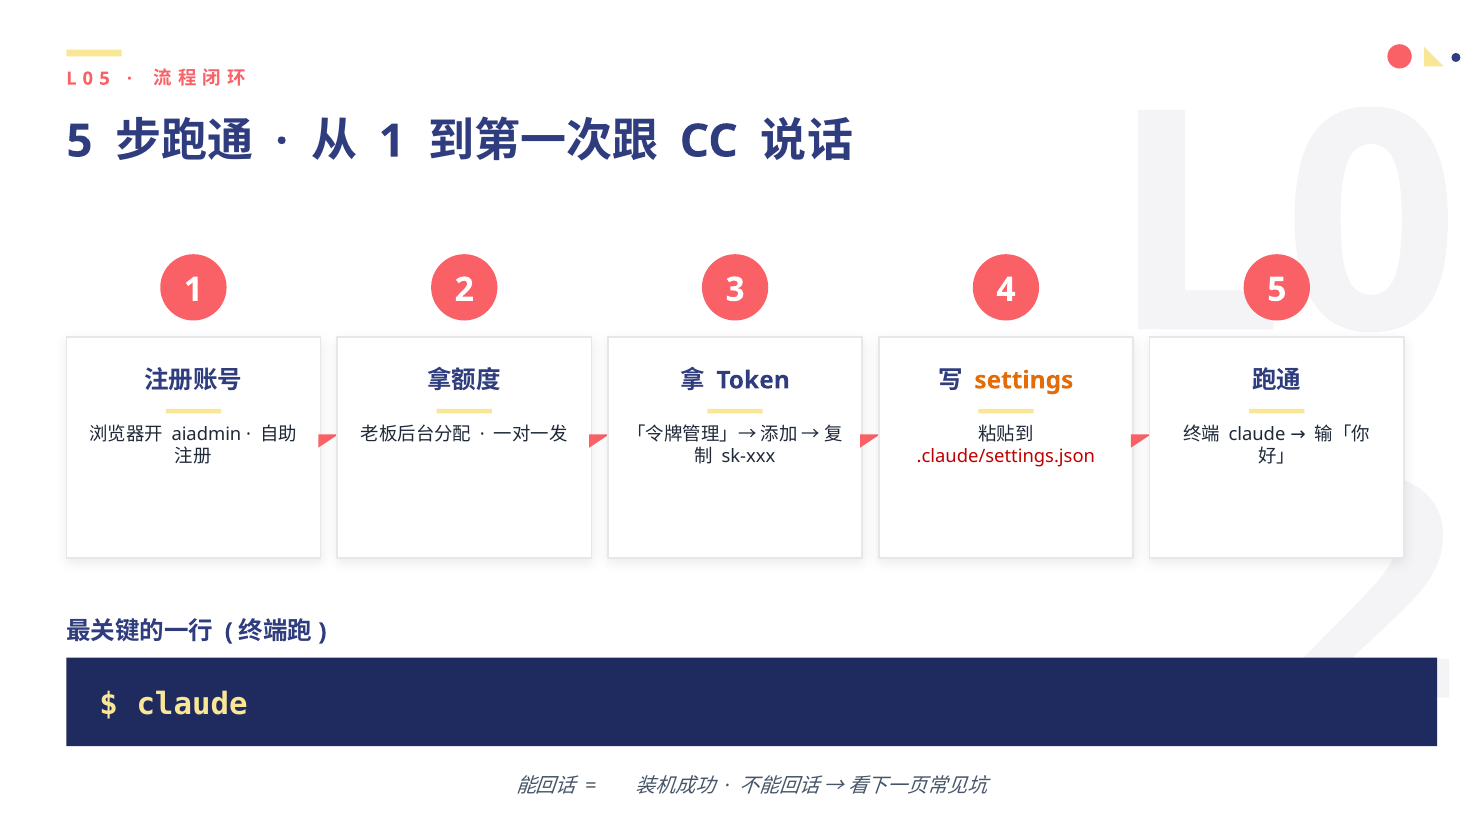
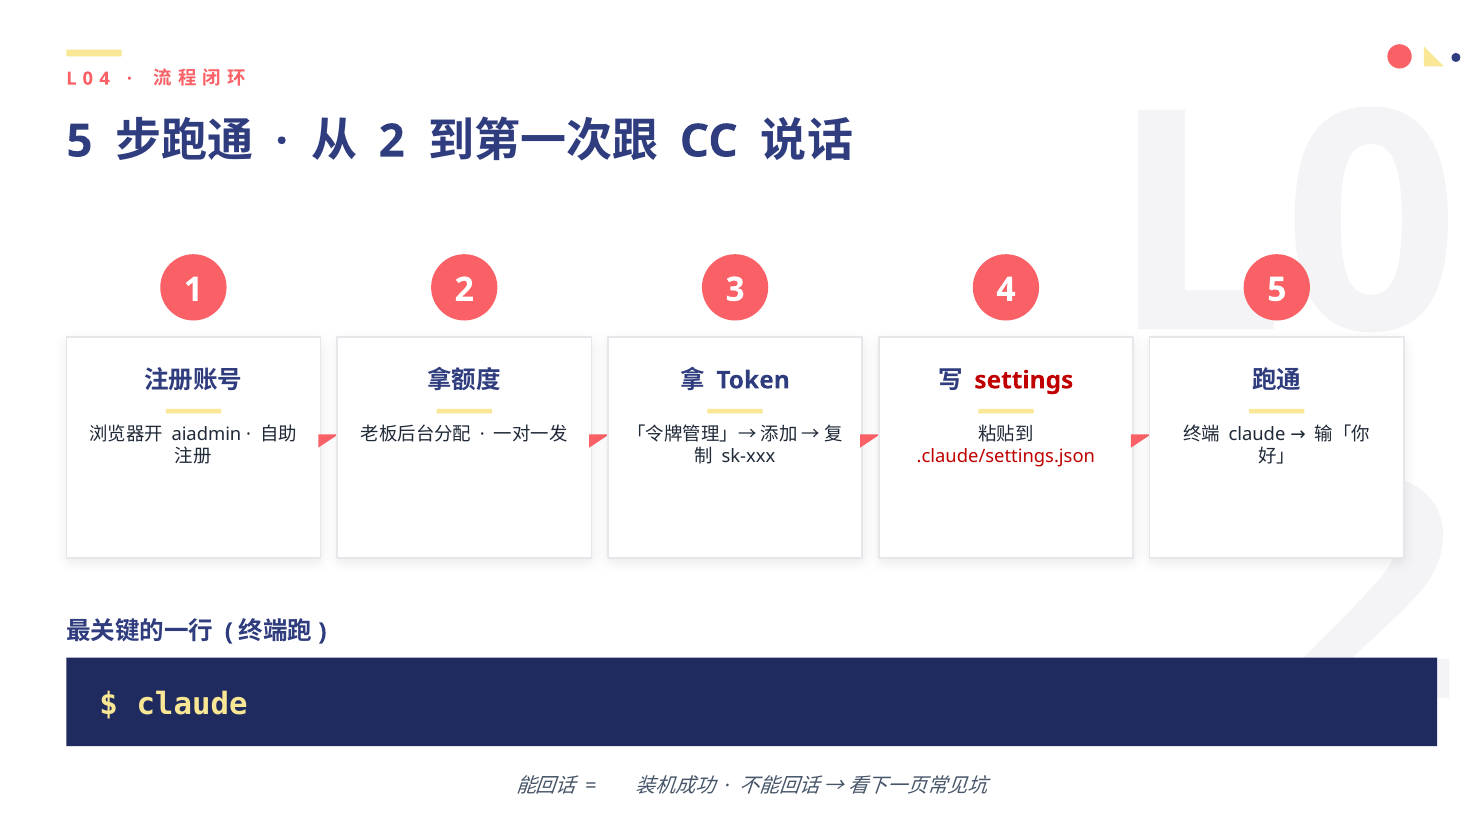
0 5: 5 -> 4 (105, 79)
1: 1 -> 2 (392, 141)
settings colour: orange -> red (1024, 380)
